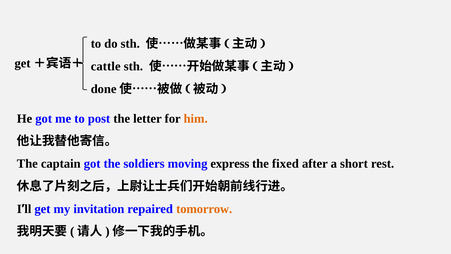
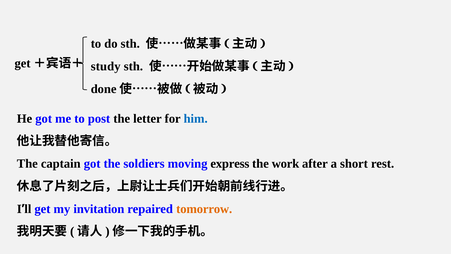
cattle: cattle -> study (106, 66)
him colour: orange -> blue (196, 118)
fixed: fixed -> work (285, 164)
